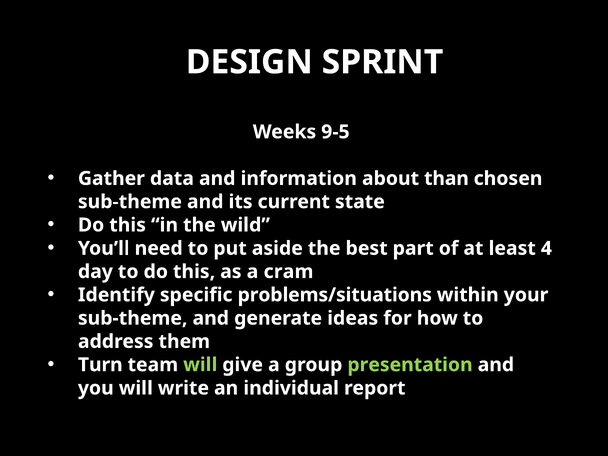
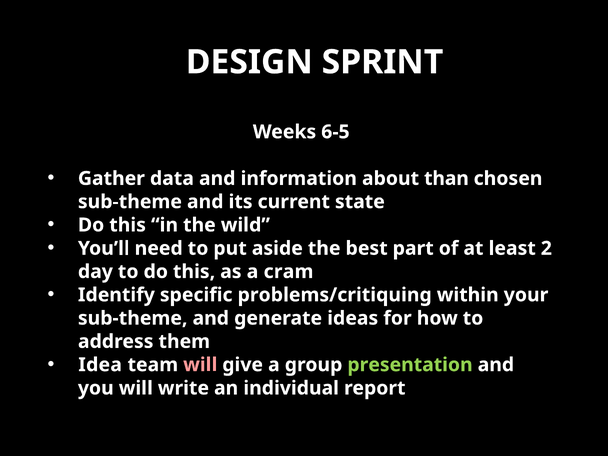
9-5: 9-5 -> 6-5 (335, 132)
4: 4 -> 2 (546, 248)
problems/situations: problems/situations -> problems/critiquing (335, 295)
Turn: Turn -> Idea (100, 365)
will colour: light green -> pink (200, 365)
